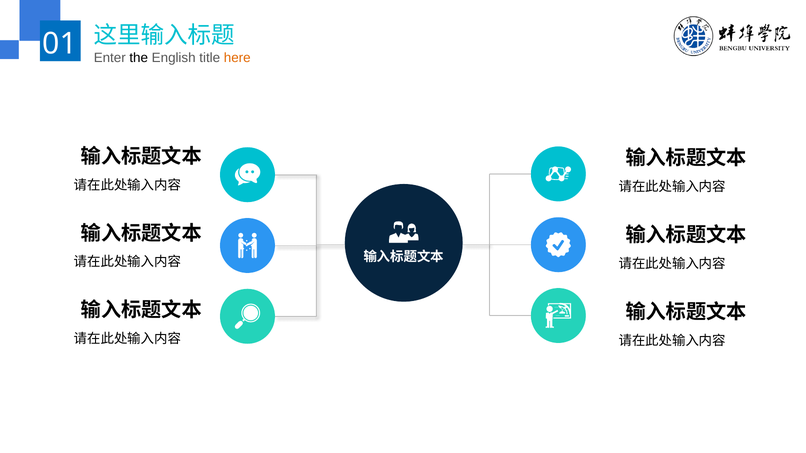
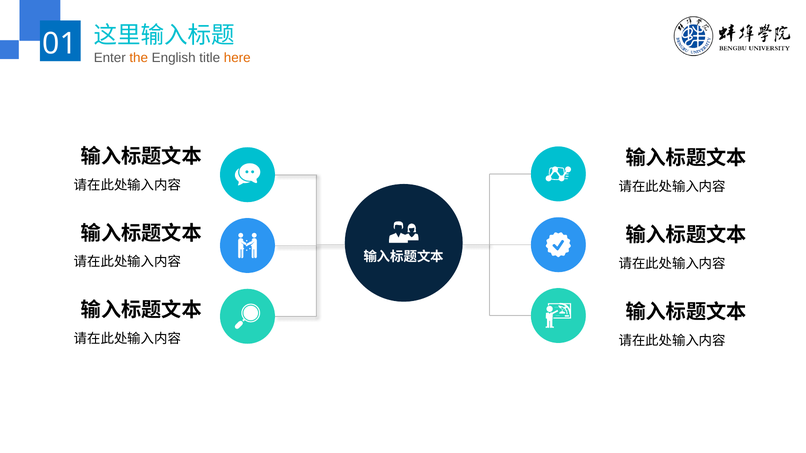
the colour: black -> orange (139, 58)
